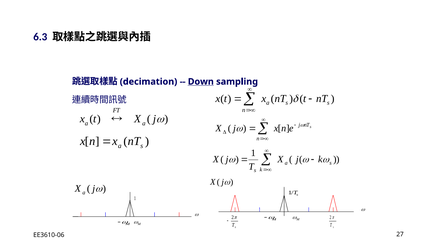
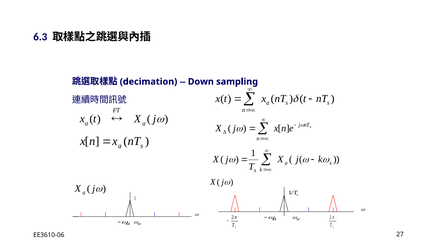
Down underline: present -> none (201, 82)
